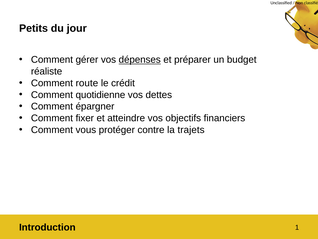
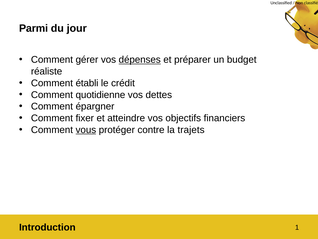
Petits: Petits -> Parmi (34, 28)
route: route -> établi (87, 83)
vous underline: none -> present (86, 130)
